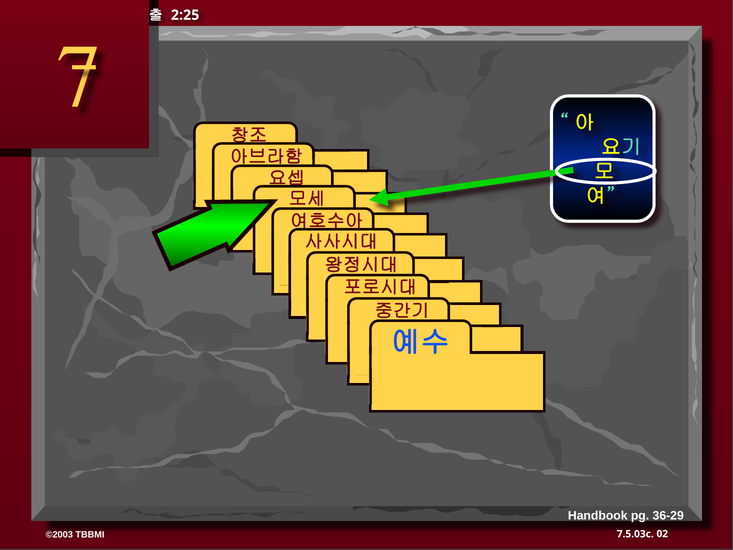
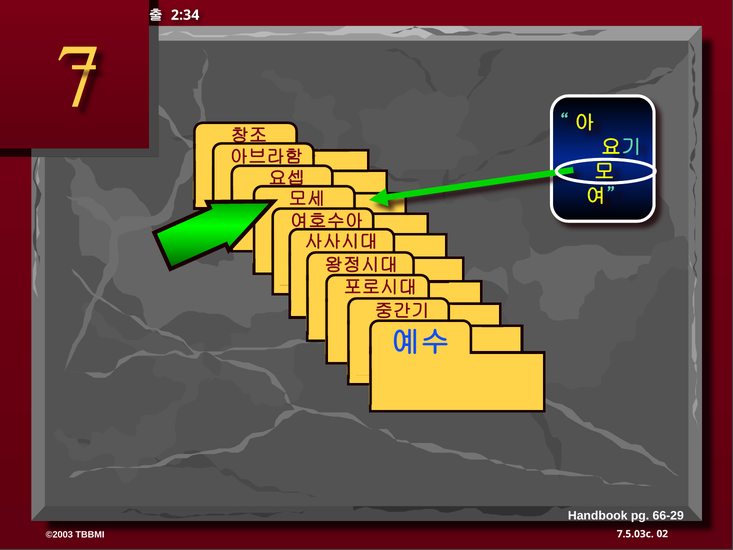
2:25: 2:25 -> 2:34 (185, 15)
36-29: 36-29 -> 66-29 (668, 516)
